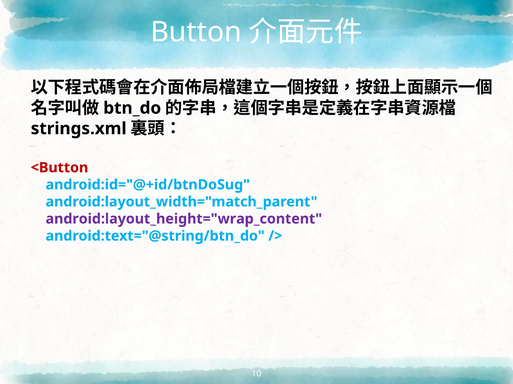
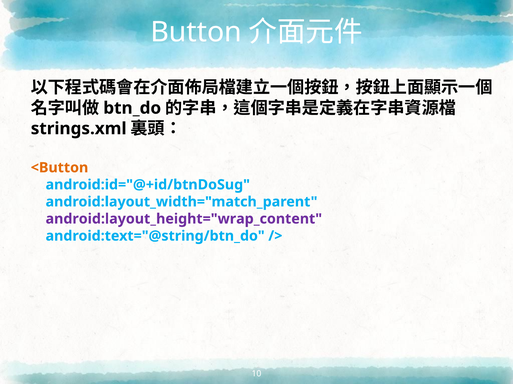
<Button colour: red -> orange (60, 168)
